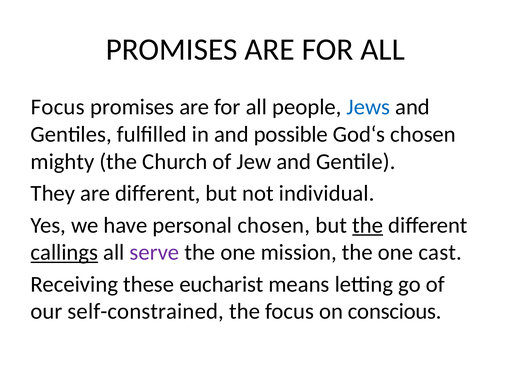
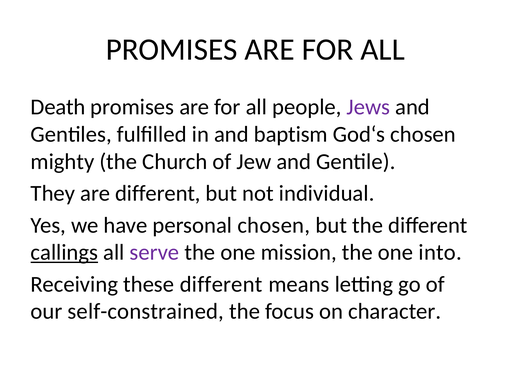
Focus: Focus -> Death (58, 107)
Jews colour: blue -> purple (368, 107)
possible: possible -> baptism (291, 134)
the underline: present -> none (368, 225)
cast: cast -> into (440, 253)
these eucharist: eucharist -> different (221, 284)
conscious: conscious -> character (395, 312)
